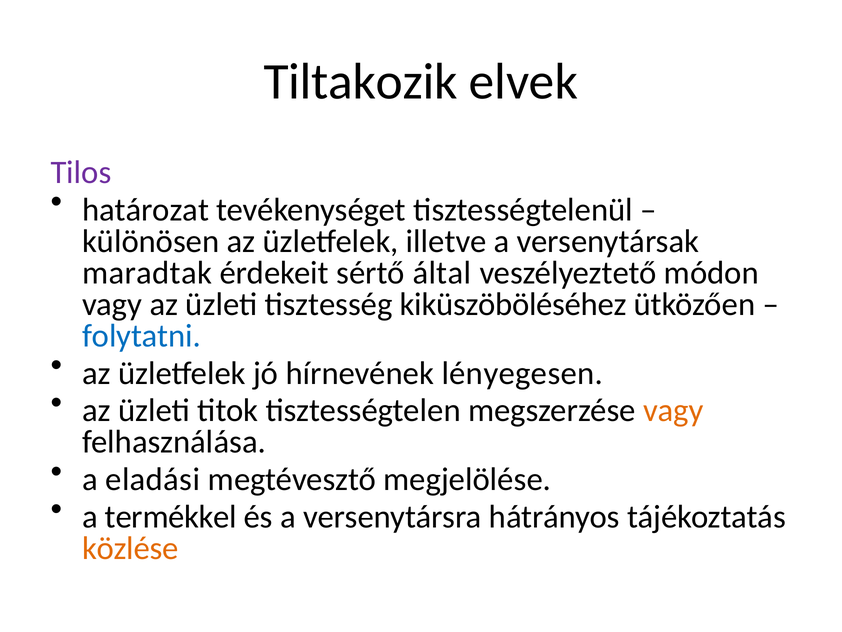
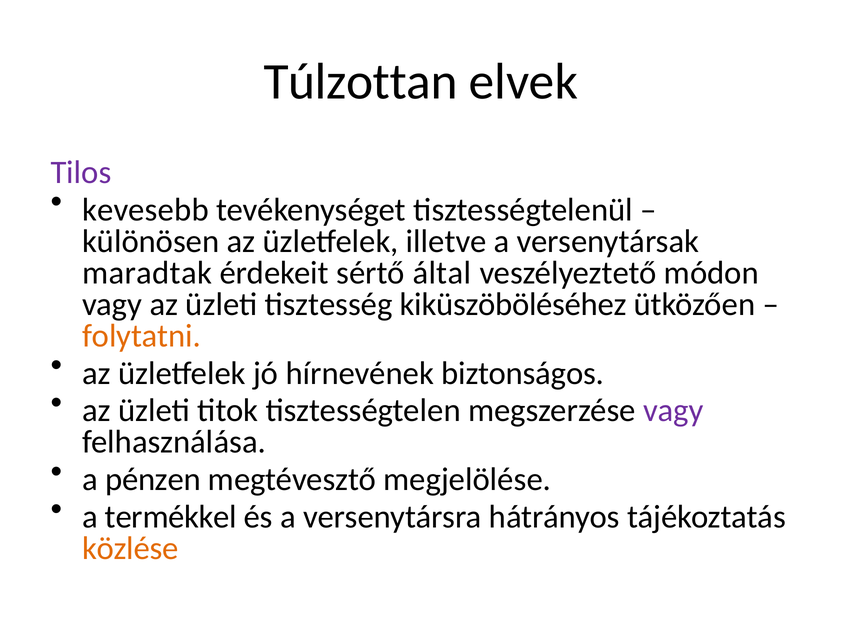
Tiltakozik: Tiltakozik -> Túlzottan (361, 82)
határozat: határozat -> kevesebb (145, 210)
folytatni colour: blue -> orange (141, 335)
lényegesen: lényegesen -> biztonságos (523, 373)
vagy colour: orange -> purple (673, 410)
eladási: eladási -> pénzen (153, 479)
